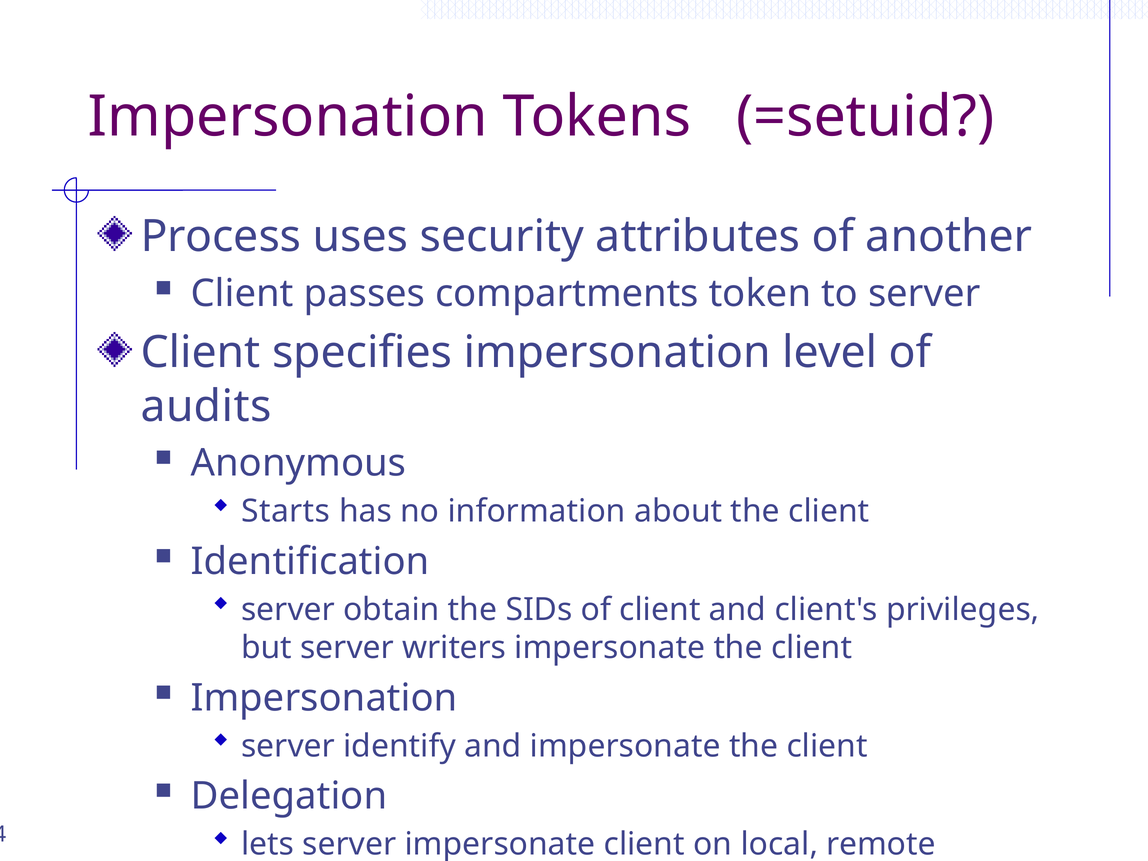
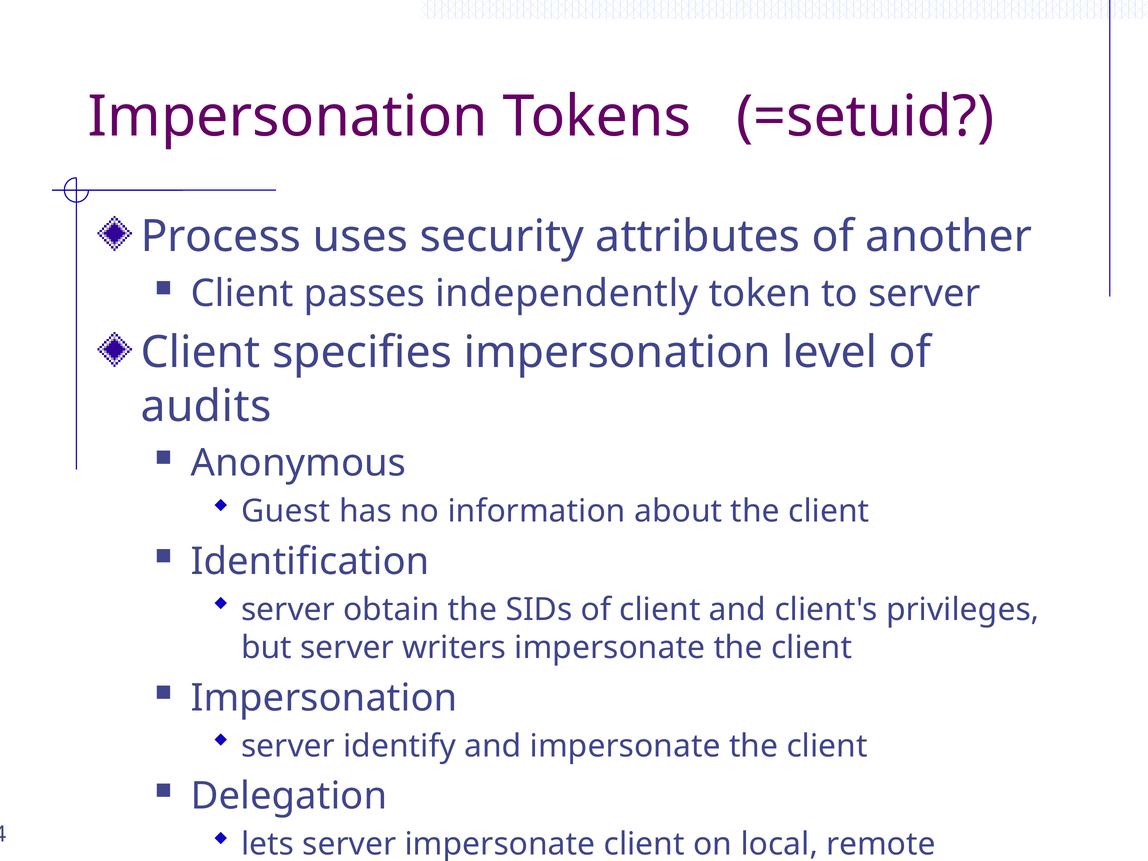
compartments: compartments -> independently (567, 294)
Starts: Starts -> Guest (286, 511)
